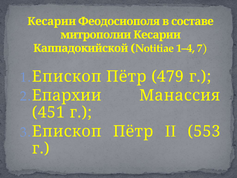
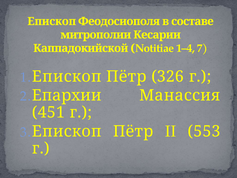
Кесарии: Кесарии -> Епископ (52, 21)
479: 479 -> 326 (168, 76)
